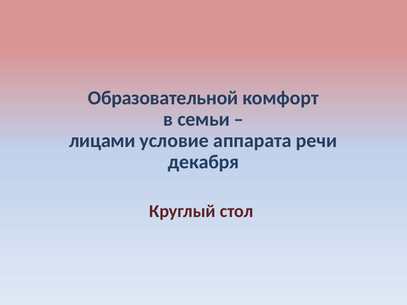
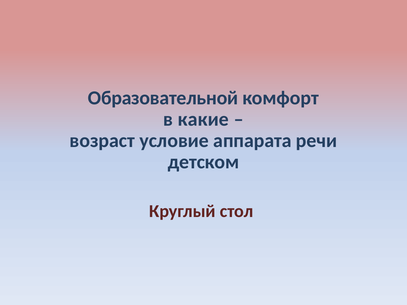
семьи: семьи -> какие (203, 119)
лицами: лицами -> возраст (102, 141)
декабря: декабря -> детском (204, 162)
